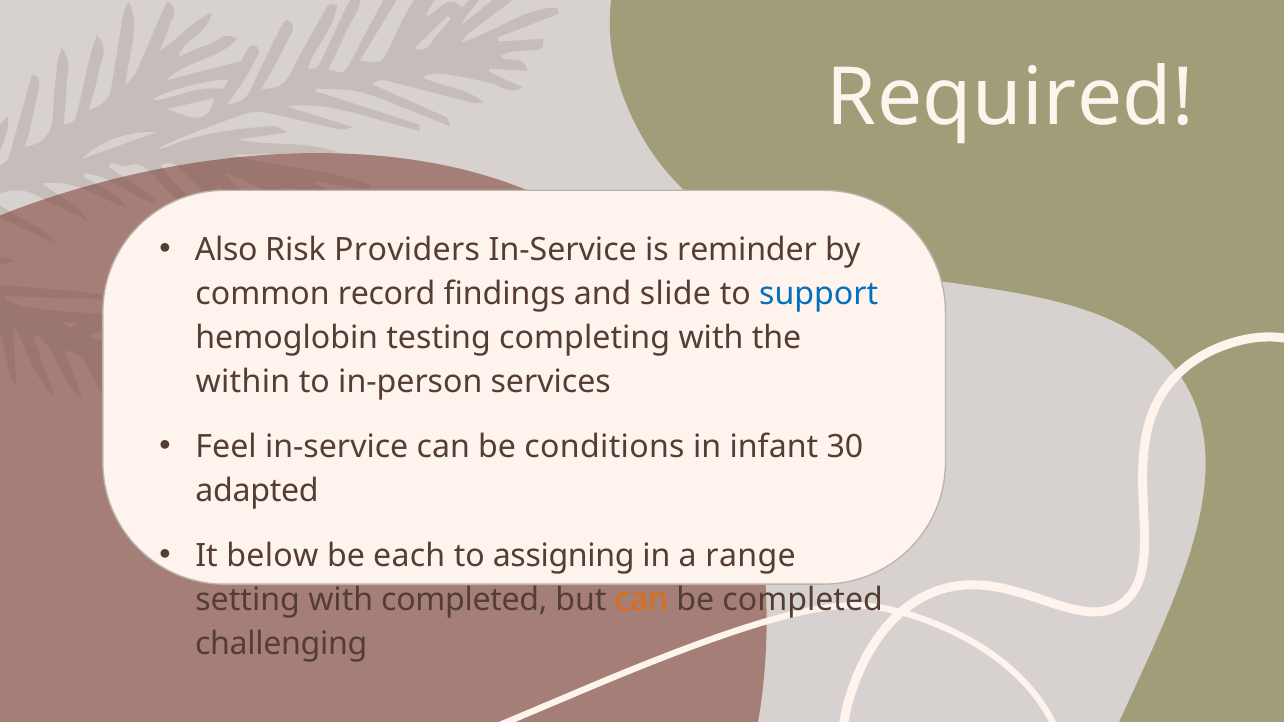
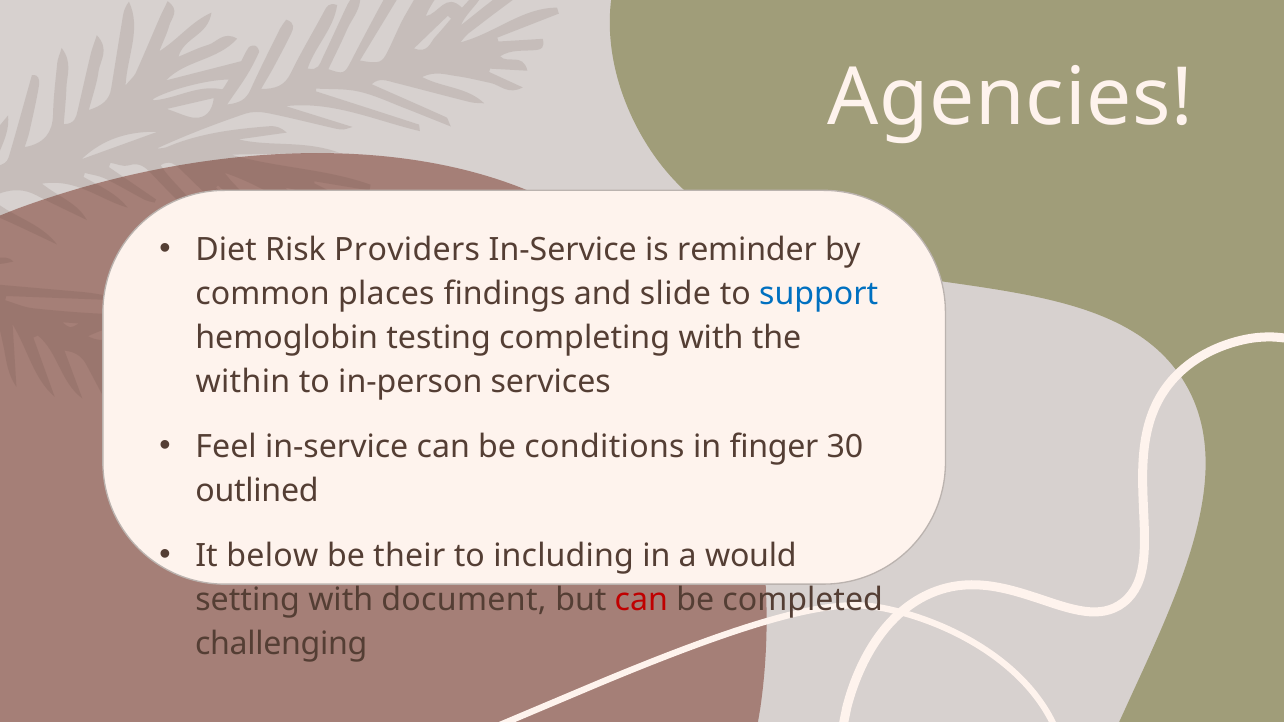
Required: Required -> Agencies (1010, 98)
Also: Also -> Diet (226, 250)
record: record -> places (386, 294)
infant: infant -> finger (774, 447)
adapted: adapted -> outlined (257, 491)
each: each -> their (409, 556)
assigning: assigning -> including (564, 556)
range: range -> would (751, 556)
with completed: completed -> document (464, 600)
can colour: orange -> red (641, 600)
